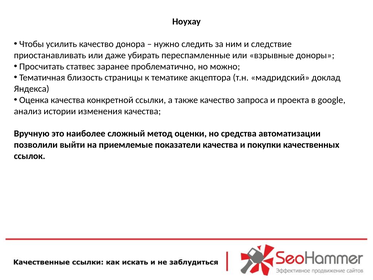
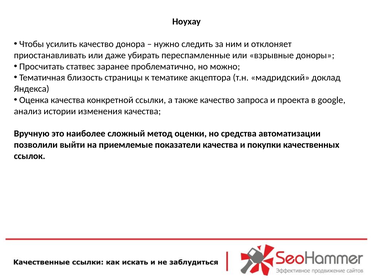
следствие: следствие -> отклоняет (271, 44)
